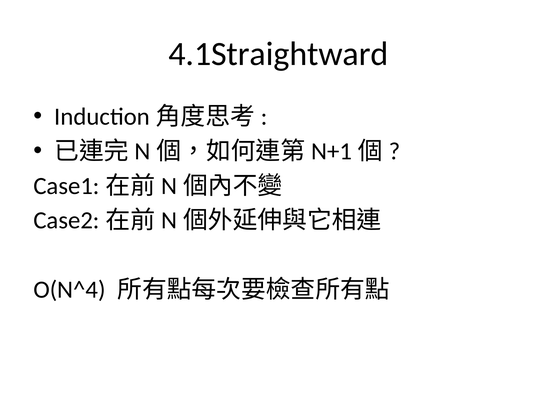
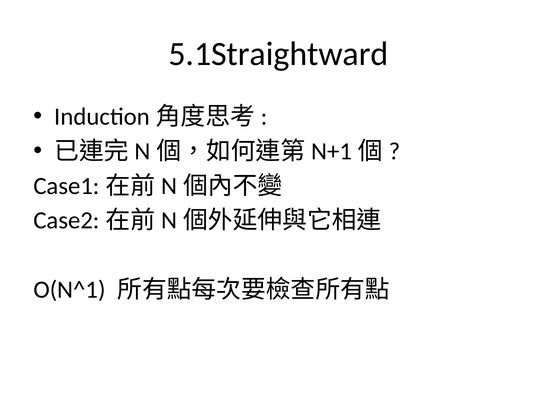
4.1Straightward: 4.1Straightward -> 5.1Straightward (278, 54)
O(N^4: O(N^4 -> O(N^1 (70, 290)
